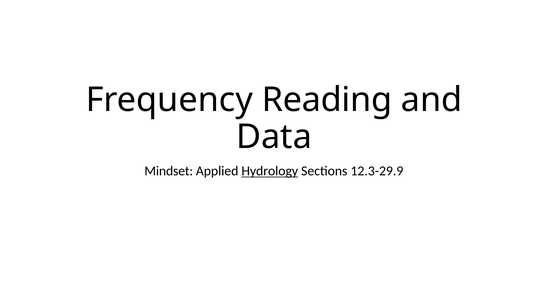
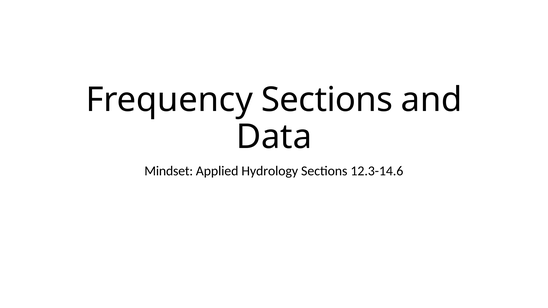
Frequency Reading: Reading -> Sections (327, 100)
Hydrology underline: present -> none (270, 171)
12.3-29.9: 12.3-29.9 -> 12.3-14.6 (377, 171)
